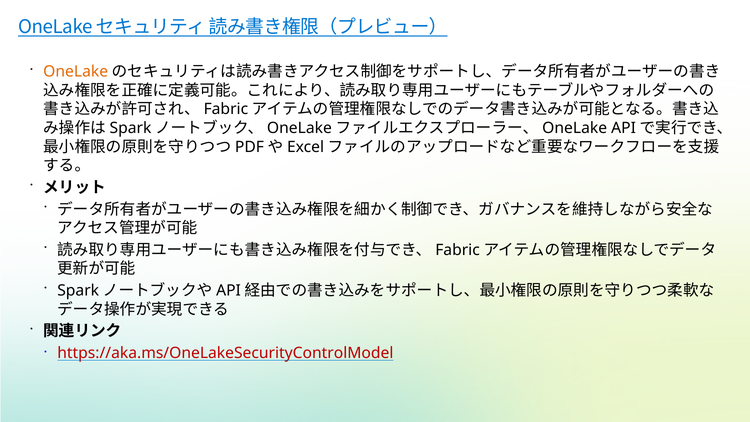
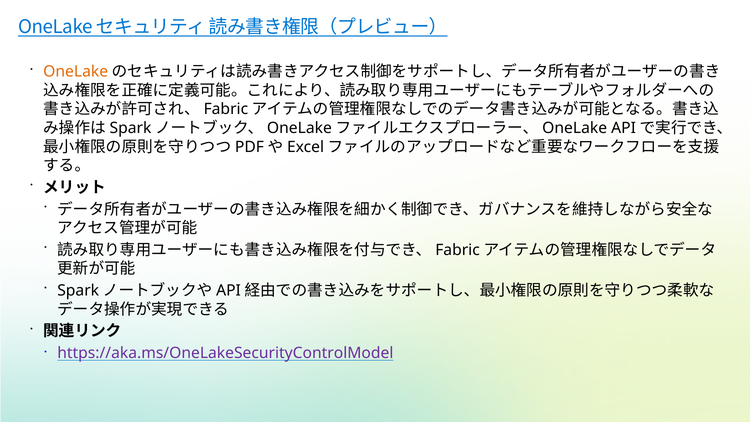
https://aka.ms/OneLakeSecurityControlModel colour: red -> purple (225, 353)
